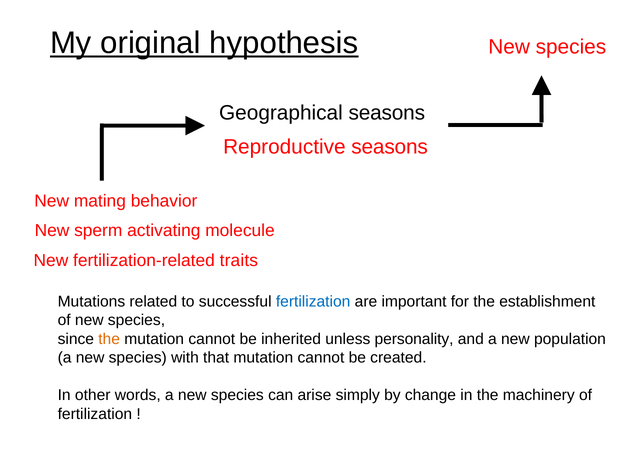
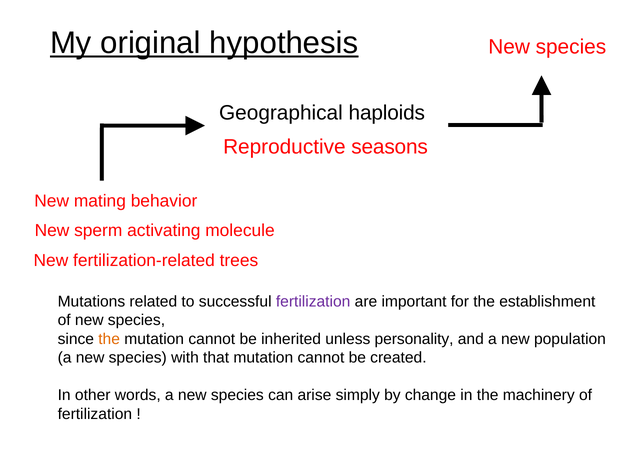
Geographical seasons: seasons -> haploids (387, 113)
traits: traits -> trees (239, 261)
fertilization colour: blue -> purple (313, 302)
